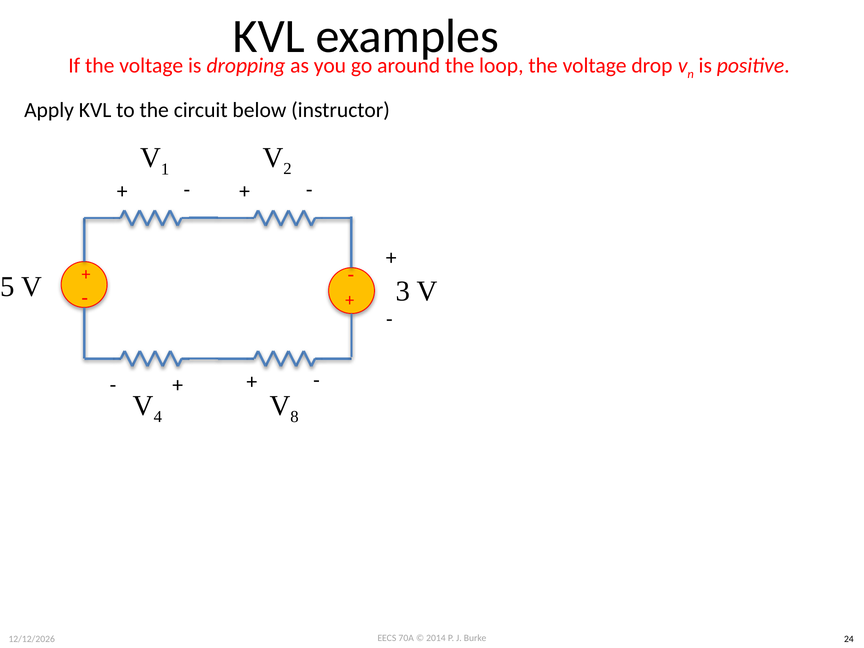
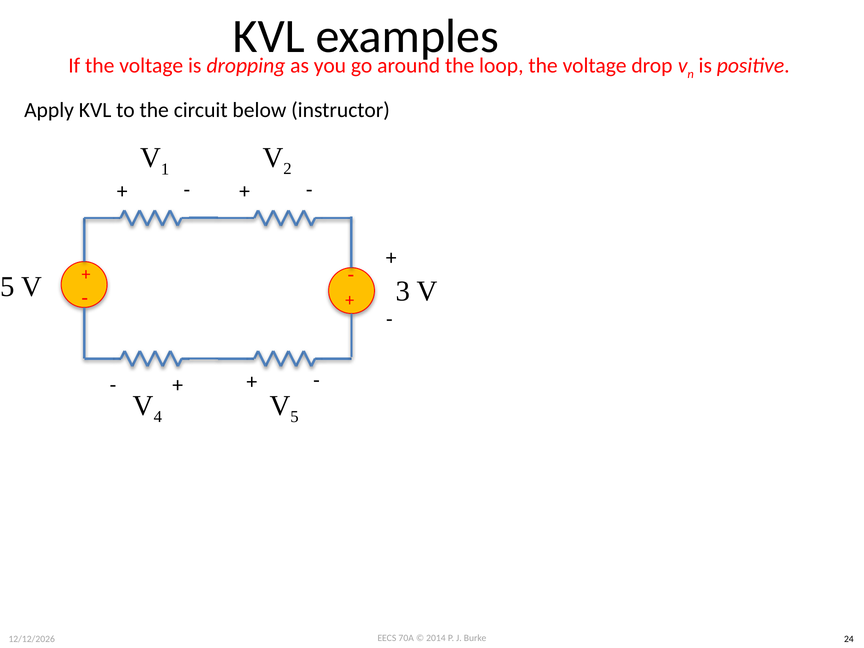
8: 8 -> 5 (295, 417)
